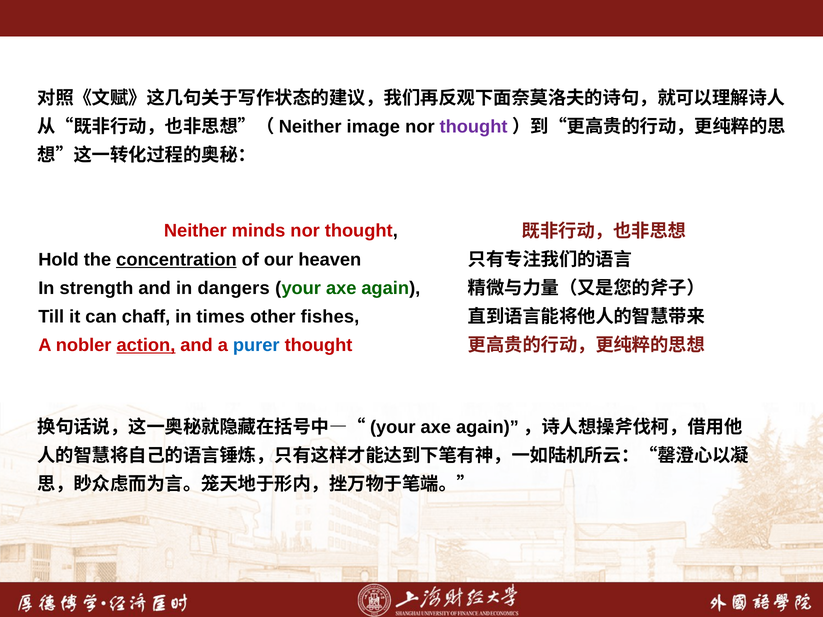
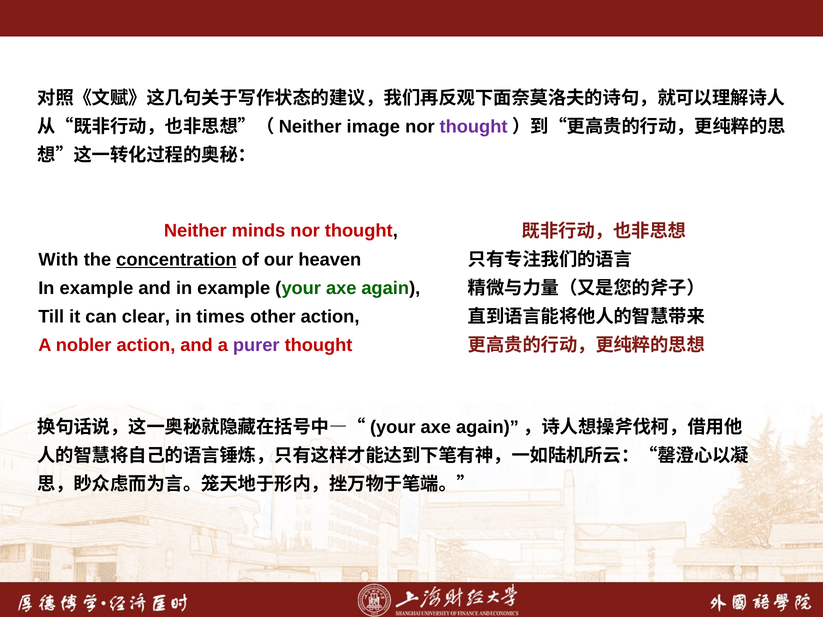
Hold: Hold -> With (58, 260)
strength: strength -> example (96, 288)
and in dangers: dangers -> example (234, 288)
chaff: chaff -> clear (146, 317)
other fishes: fishes -> action (330, 317)
action underline: present -> none (146, 345)
purer colour: blue -> purple (256, 345)
